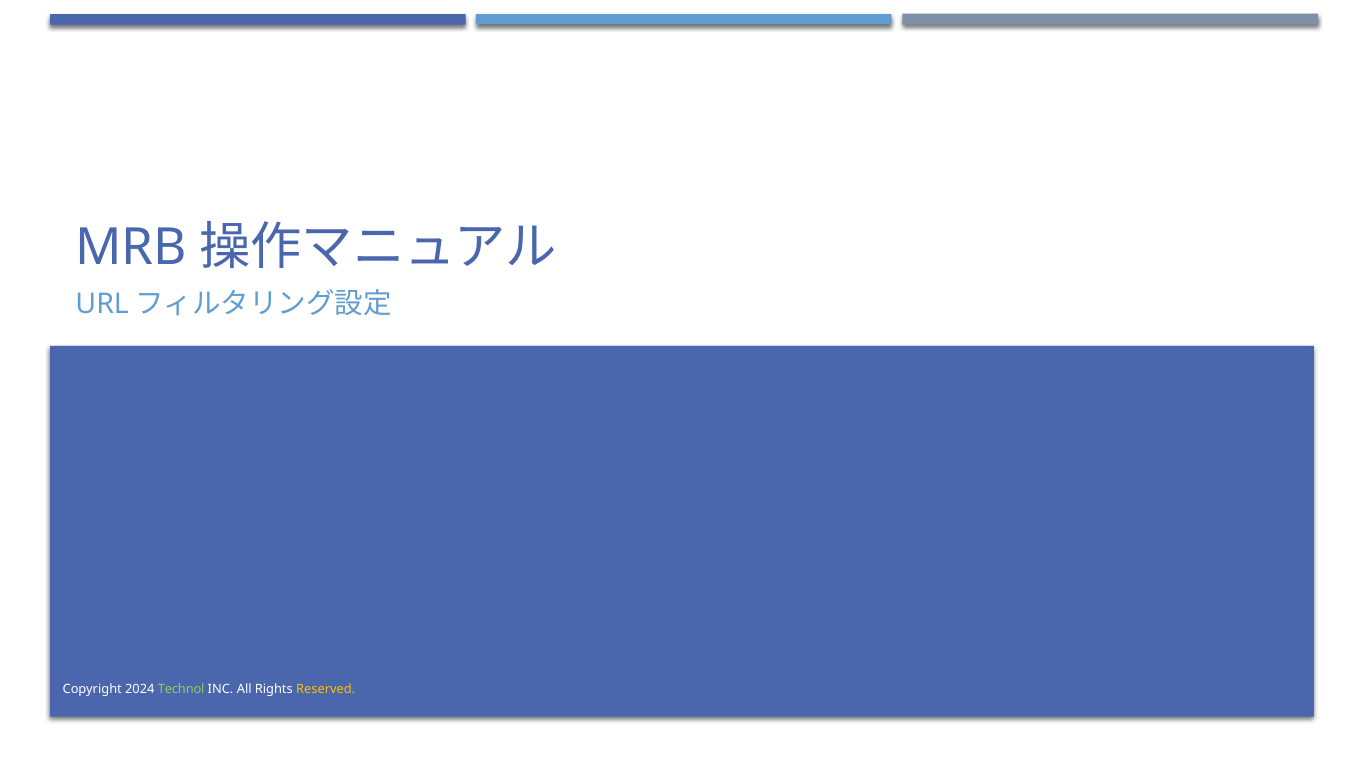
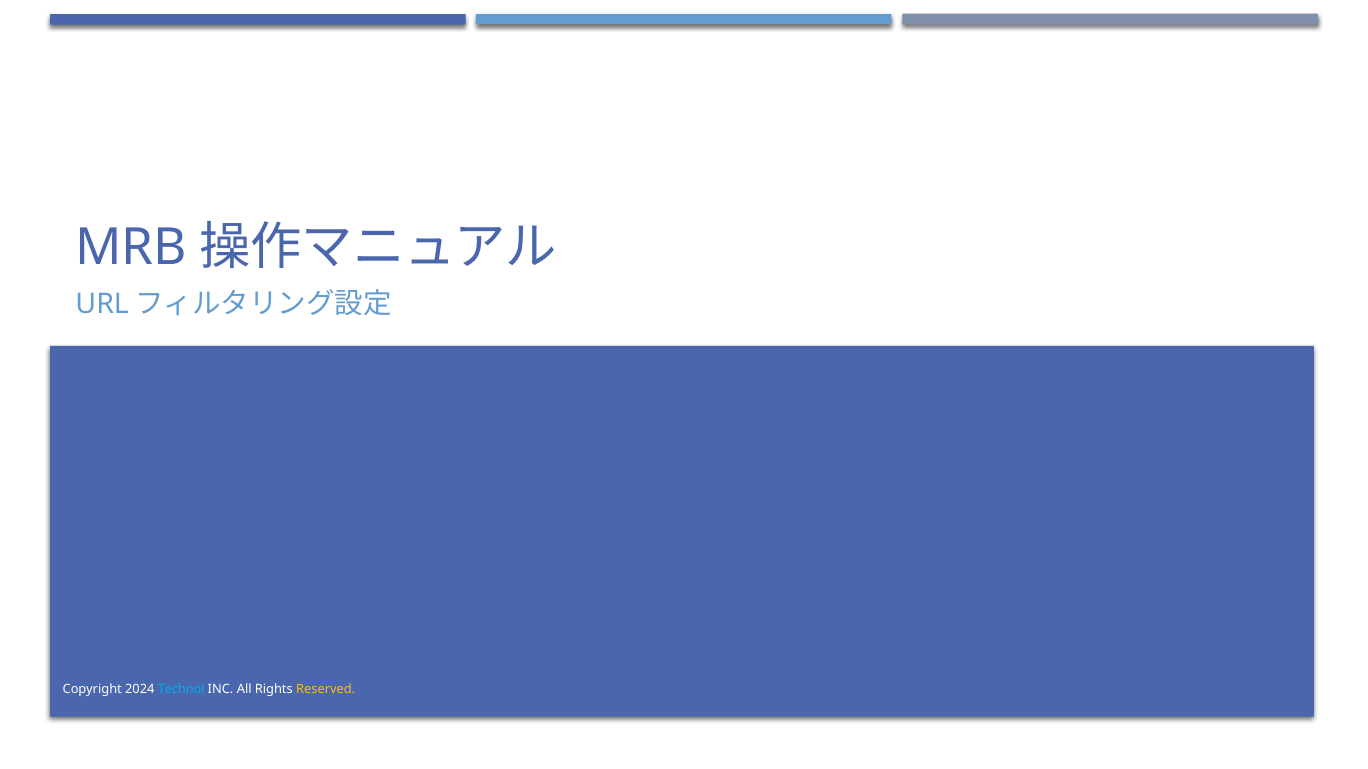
Technol colour: light green -> light blue (181, 690)
